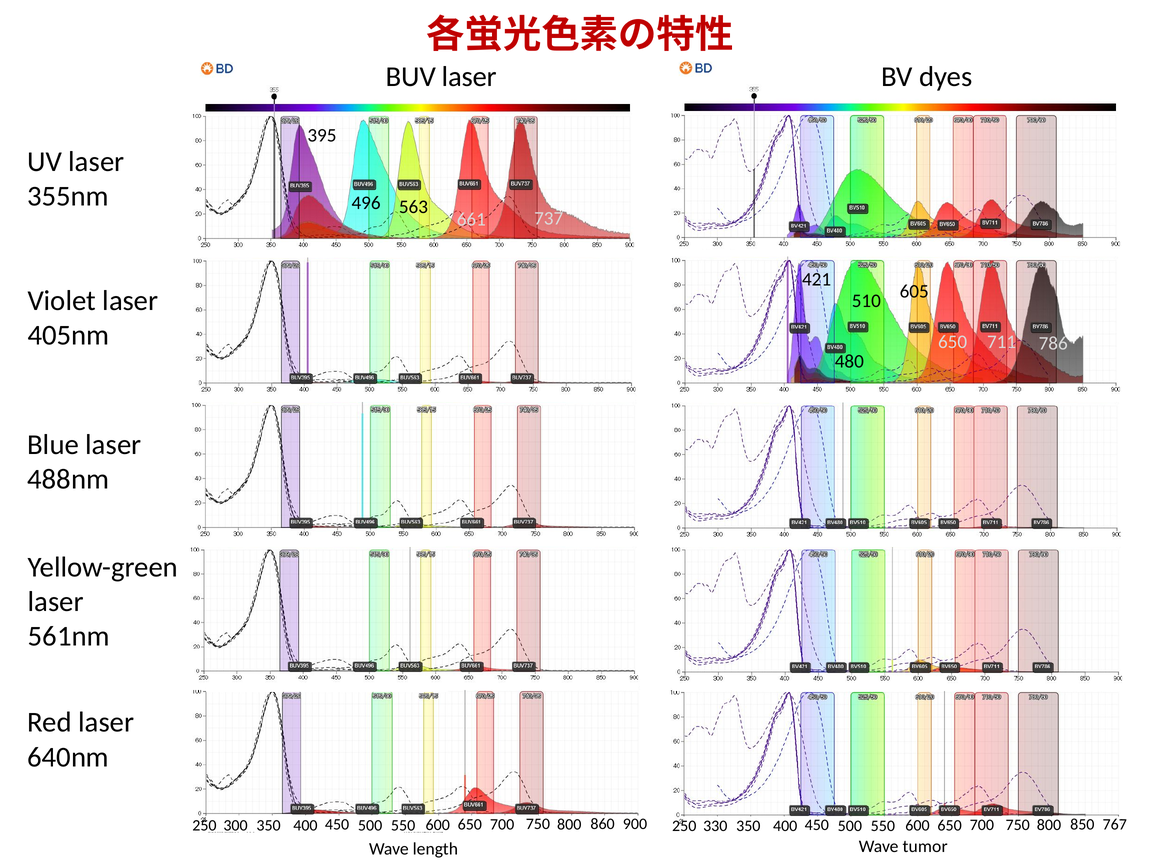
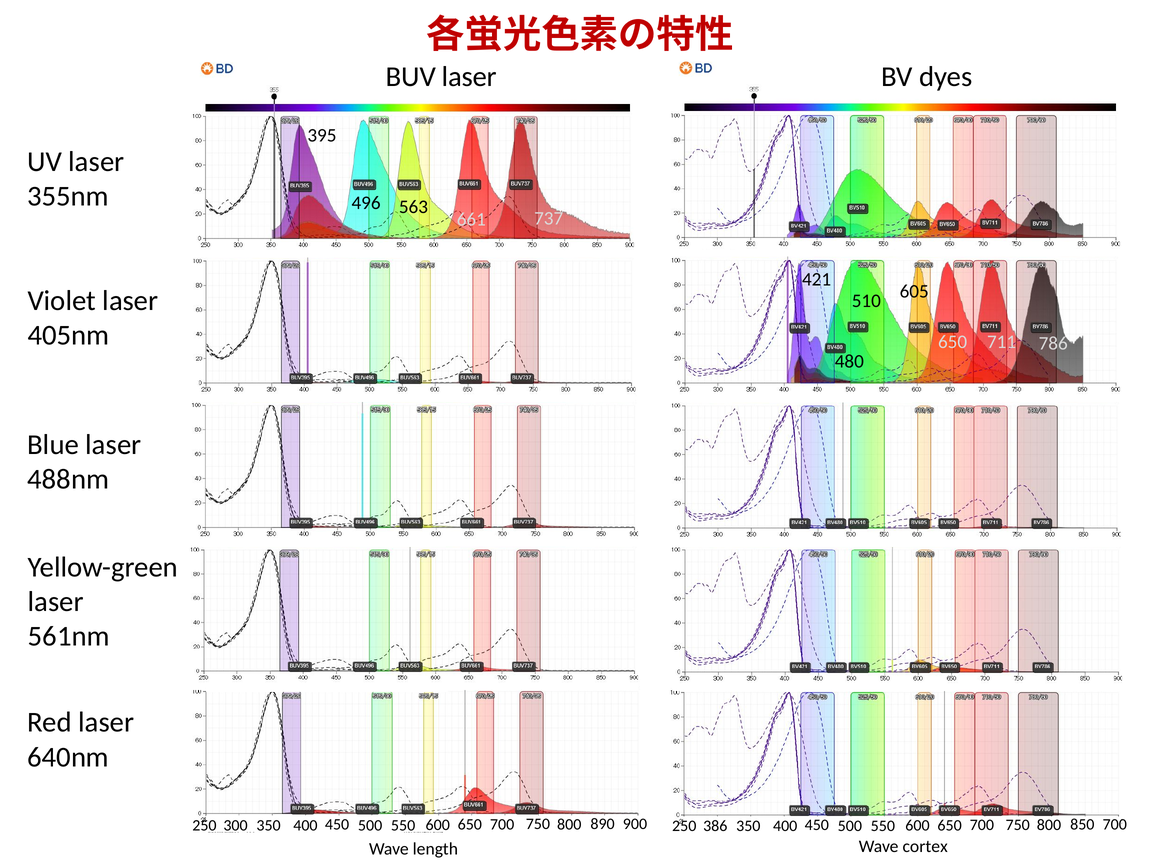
860: 860 -> 890 (603, 824)
330: 330 -> 386 (715, 826)
850 767: 767 -> 700 (1115, 825)
tumor: tumor -> cortex (925, 847)
